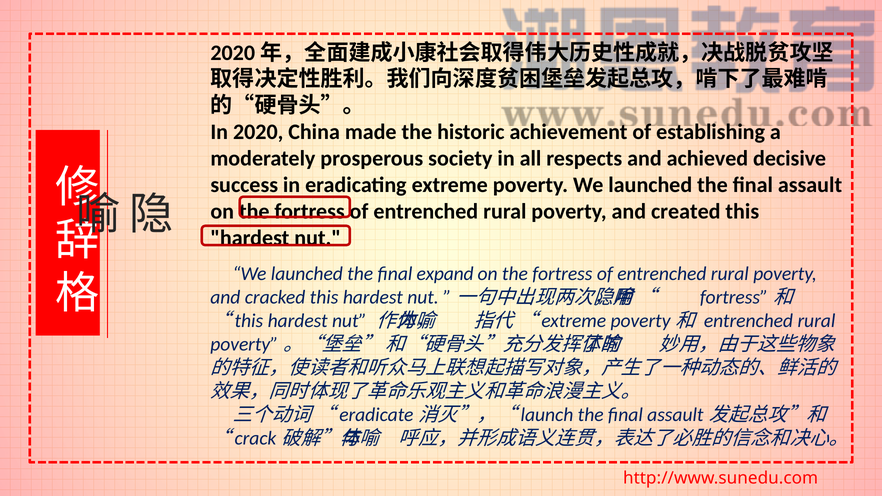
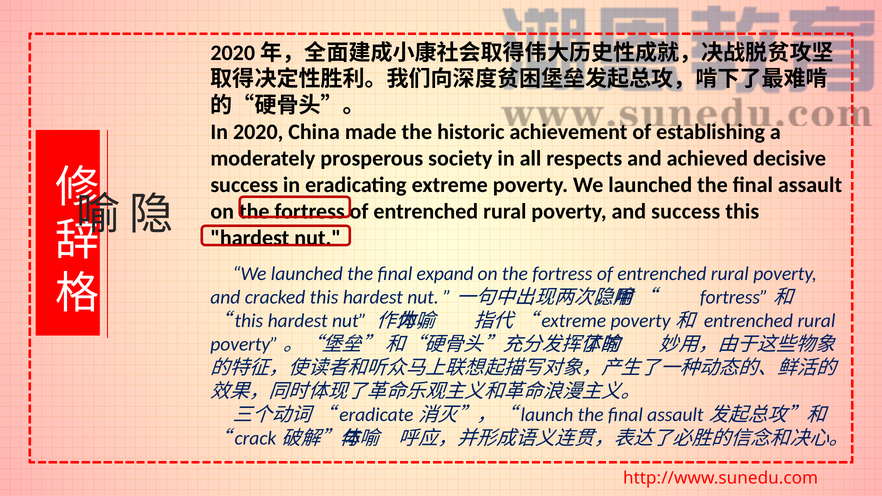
and created: created -> success (686, 212)
